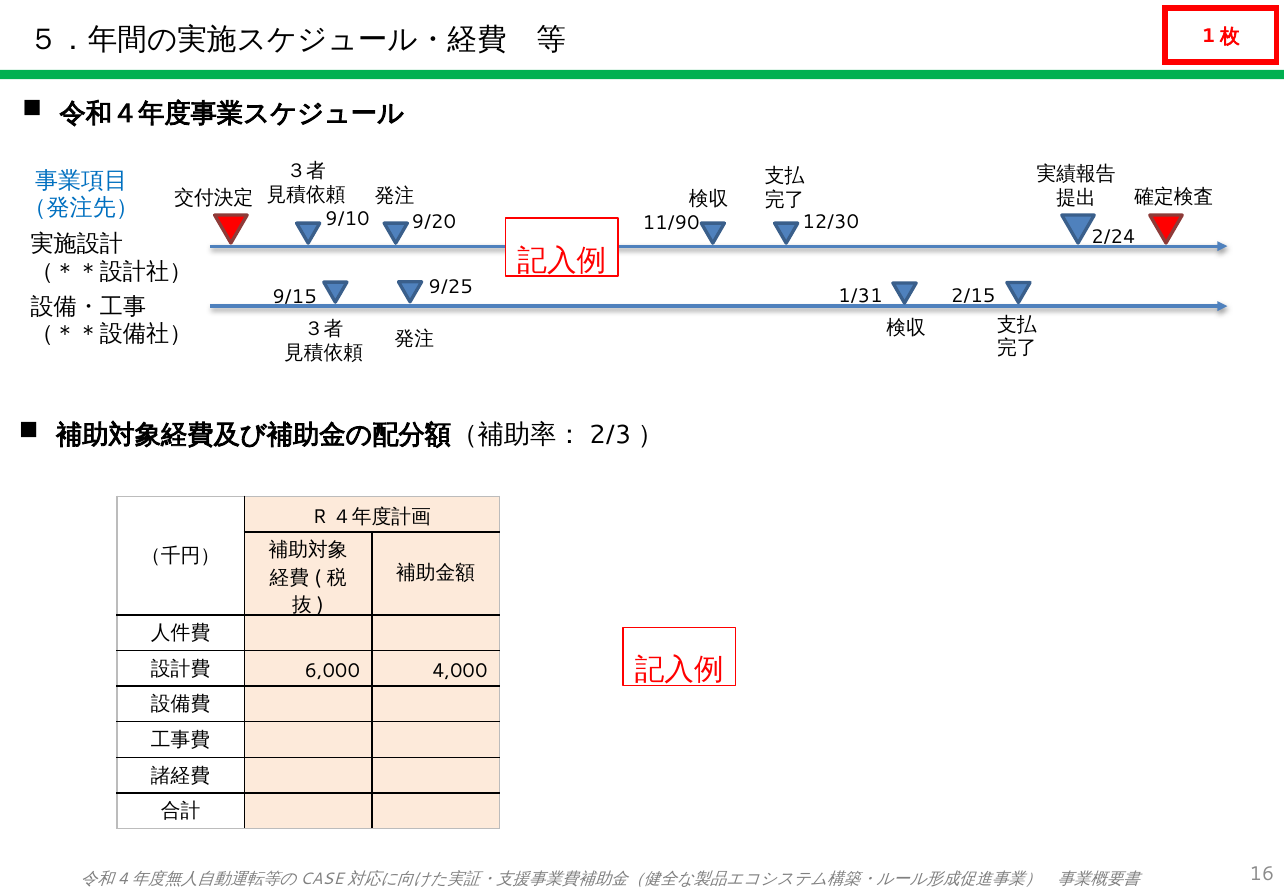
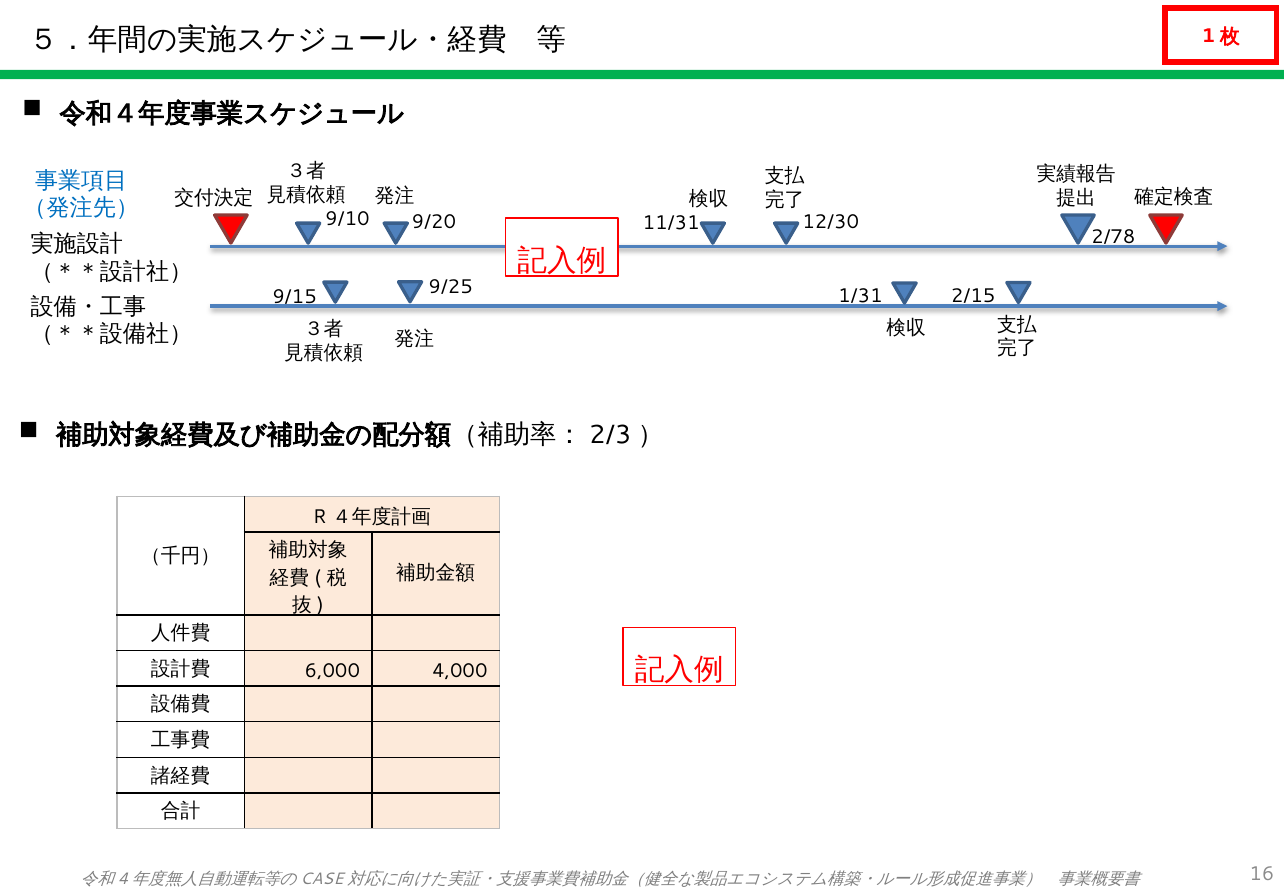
11/90: 11/90 -> 11/31 (671, 223)
2/24: 2/24 -> 2/78 (1113, 237)
